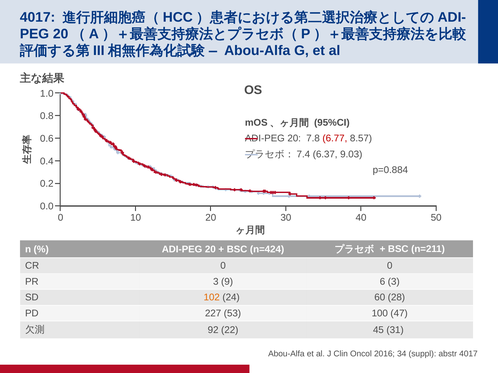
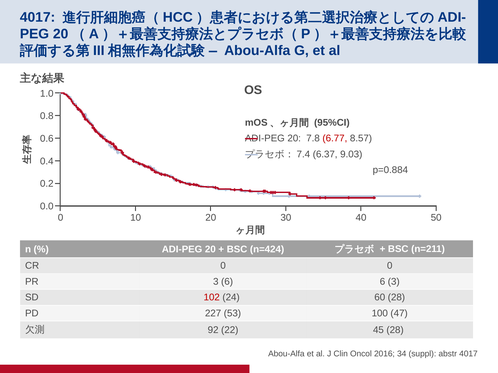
3 9: 9 -> 6 (227, 282)
102 colour: orange -> red (212, 298)
45 31: 31 -> 28 (395, 330)
